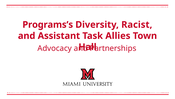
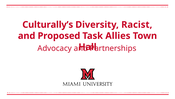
Programs’s: Programs’s -> Culturally’s (48, 25)
Assistant: Assistant -> Proposed (59, 36)
